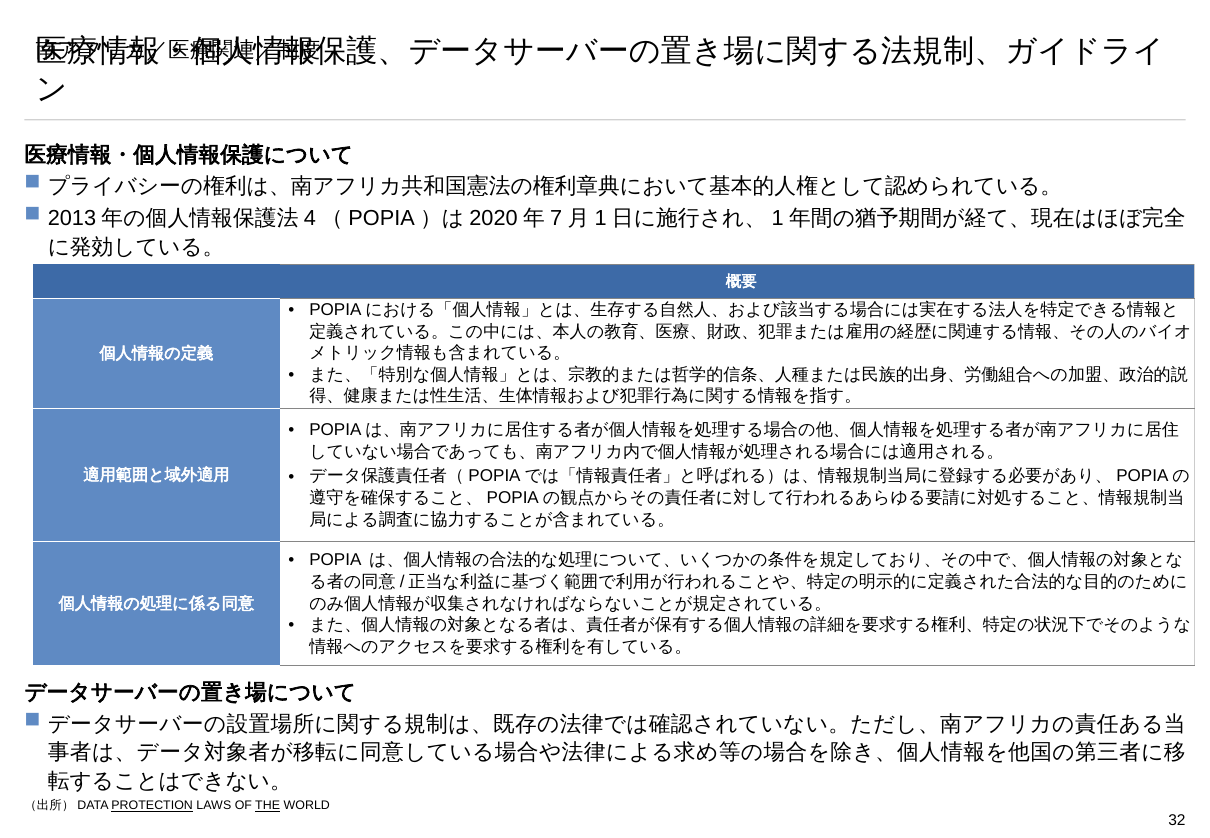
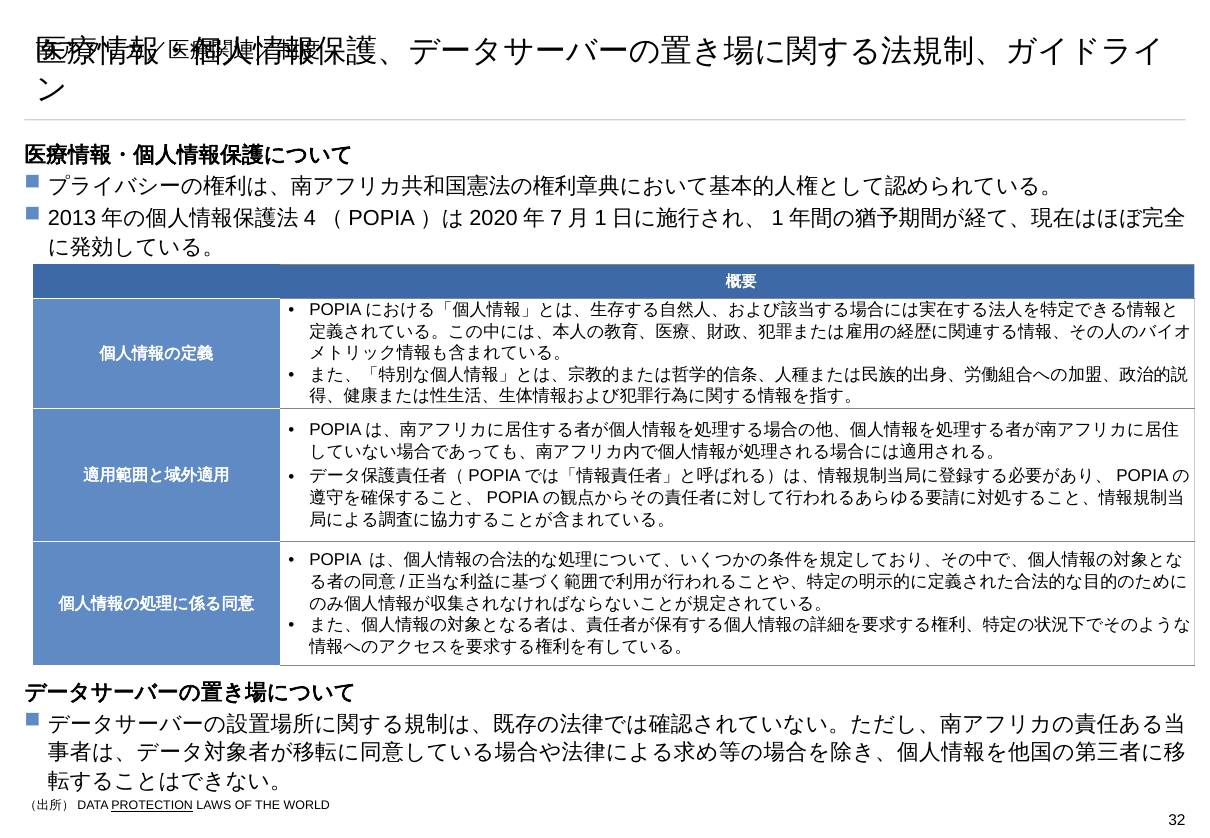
THE underline: present -> none (268, 805)
